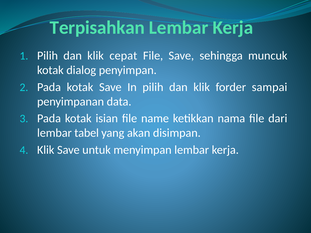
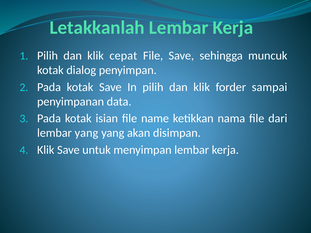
Terpisahkan: Terpisahkan -> Letakkanlah (97, 28)
lembar tabel: tabel -> yang (86, 133)
